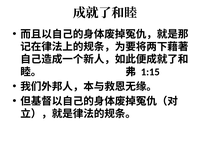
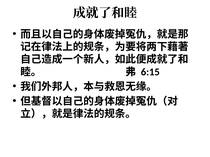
1:15: 1:15 -> 6:15 (150, 72)
